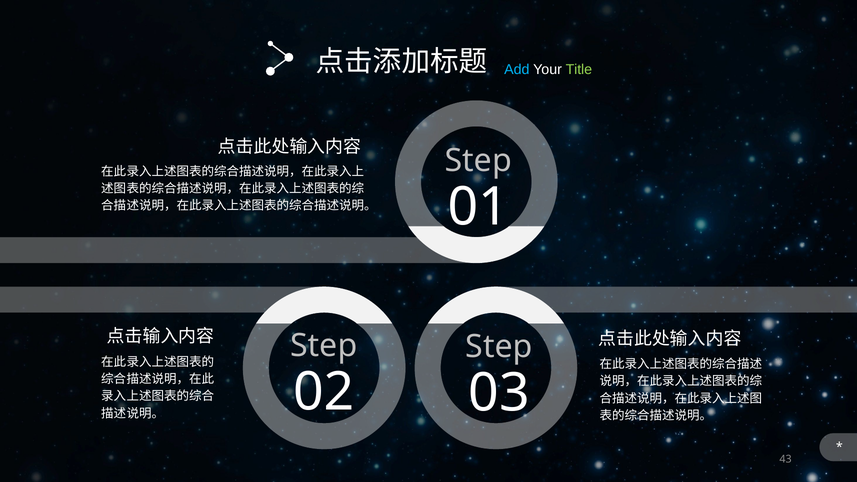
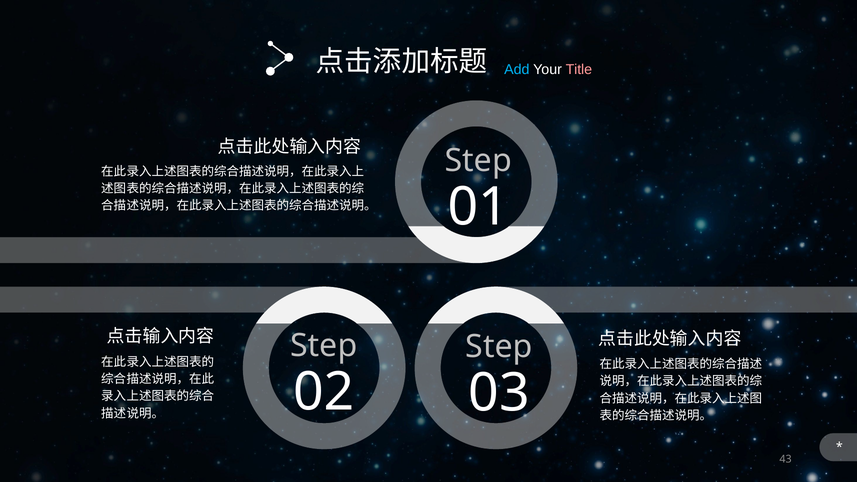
Title colour: light green -> pink (579, 70)
